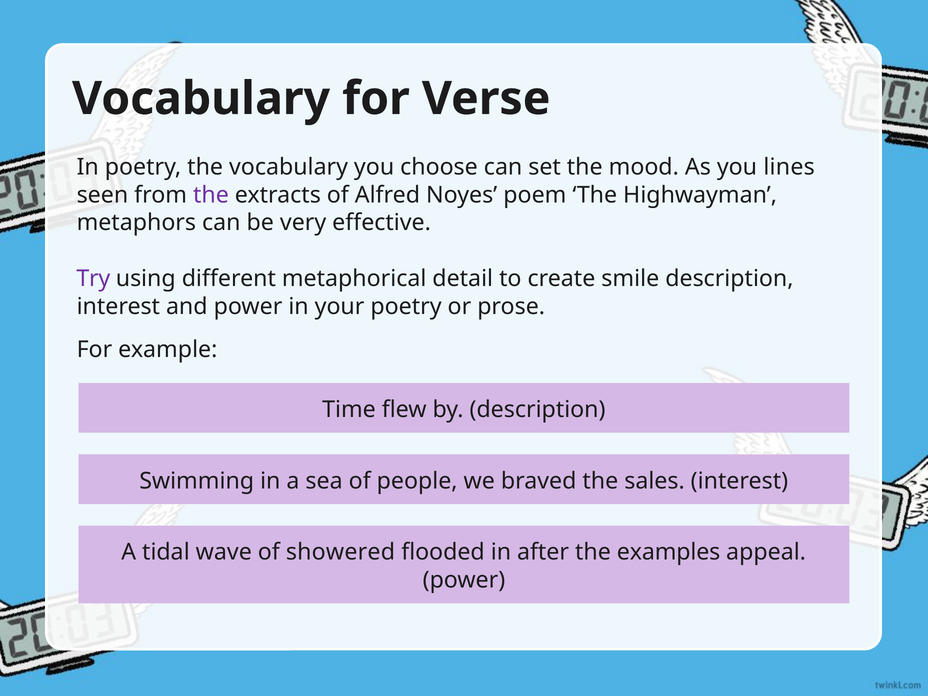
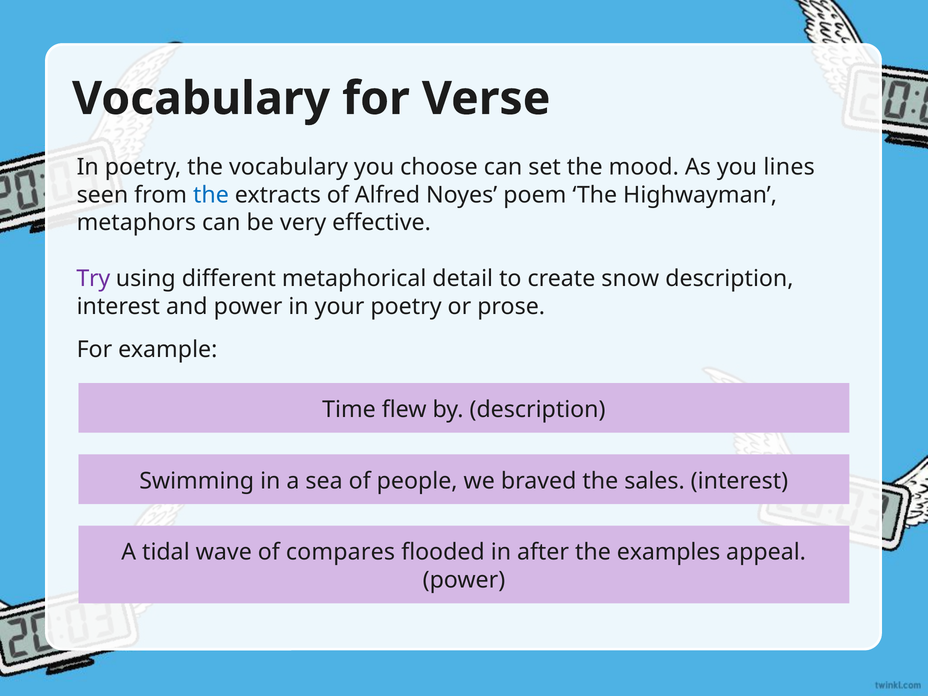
the colour: purple -> blue (211, 195)
smile: smile -> snow (630, 279)
showered: showered -> compares (340, 552)
